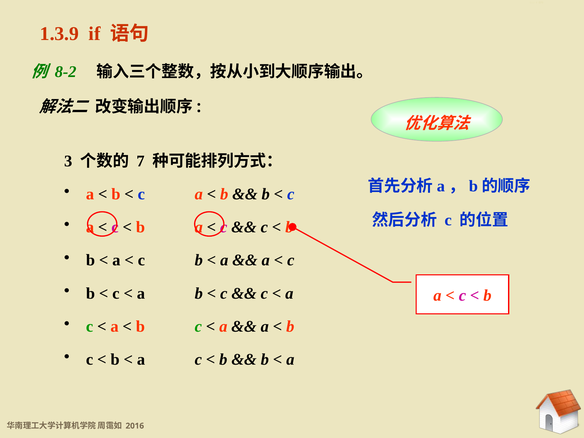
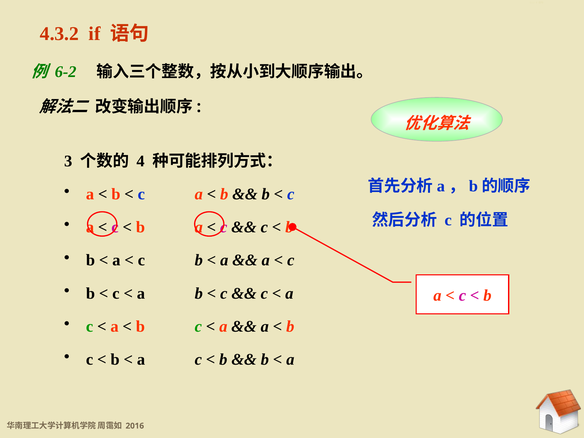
1.3.9: 1.3.9 -> 4.3.2 (59, 34)
8-2: 8-2 -> 6-2 (66, 72)
7: 7 -> 4 (140, 161)
